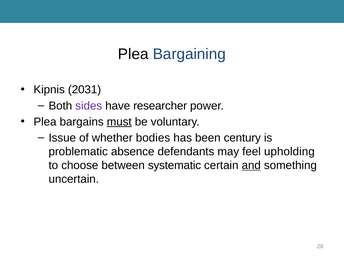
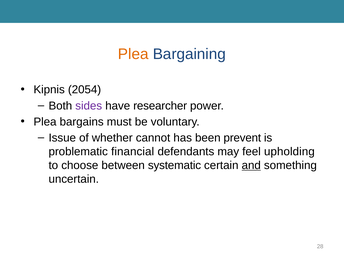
Plea colour: black -> orange (133, 54)
2031: 2031 -> 2054 (85, 90)
must underline: present -> none (119, 122)
bodies: bodies -> cannot (153, 138)
century: century -> prevent (242, 138)
absence: absence -> financial (133, 152)
